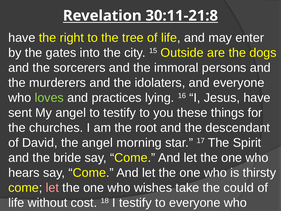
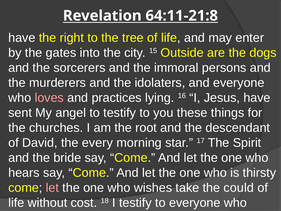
30:11-21:8: 30:11-21:8 -> 64:11-21:8 (182, 16)
loves colour: light green -> pink (49, 98)
the angel: angel -> every (97, 143)
